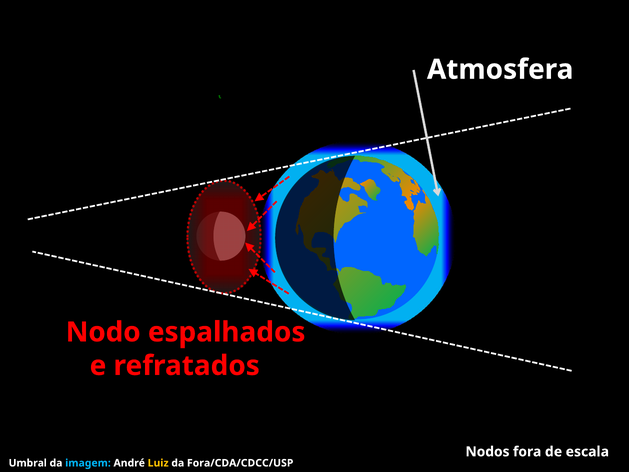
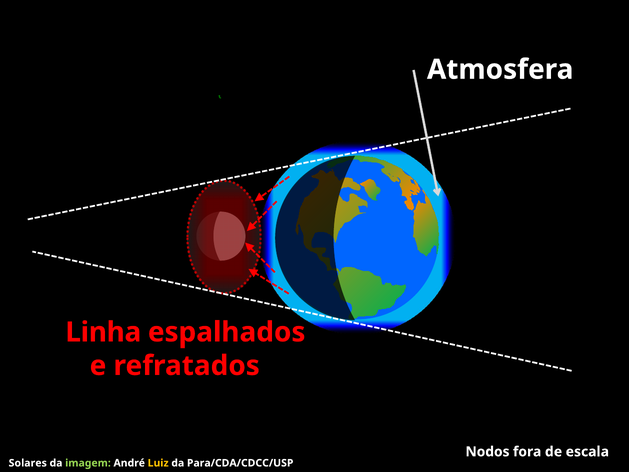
Nodo: Nodo -> Linha (103, 332)
Umbral: Umbral -> Solares (28, 463)
imagem colour: light blue -> light green (88, 463)
Fora/CDA/CDCC/USP: Fora/CDA/CDCC/USP -> Para/CDA/CDCC/USP (240, 463)
